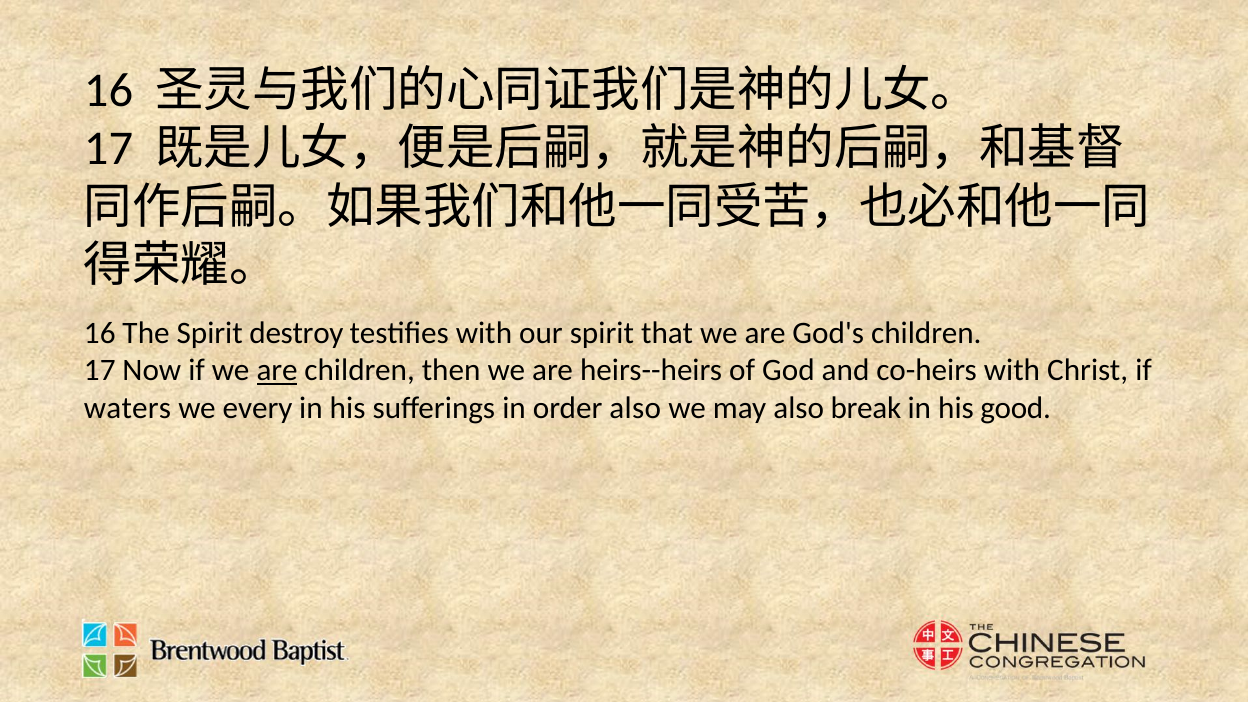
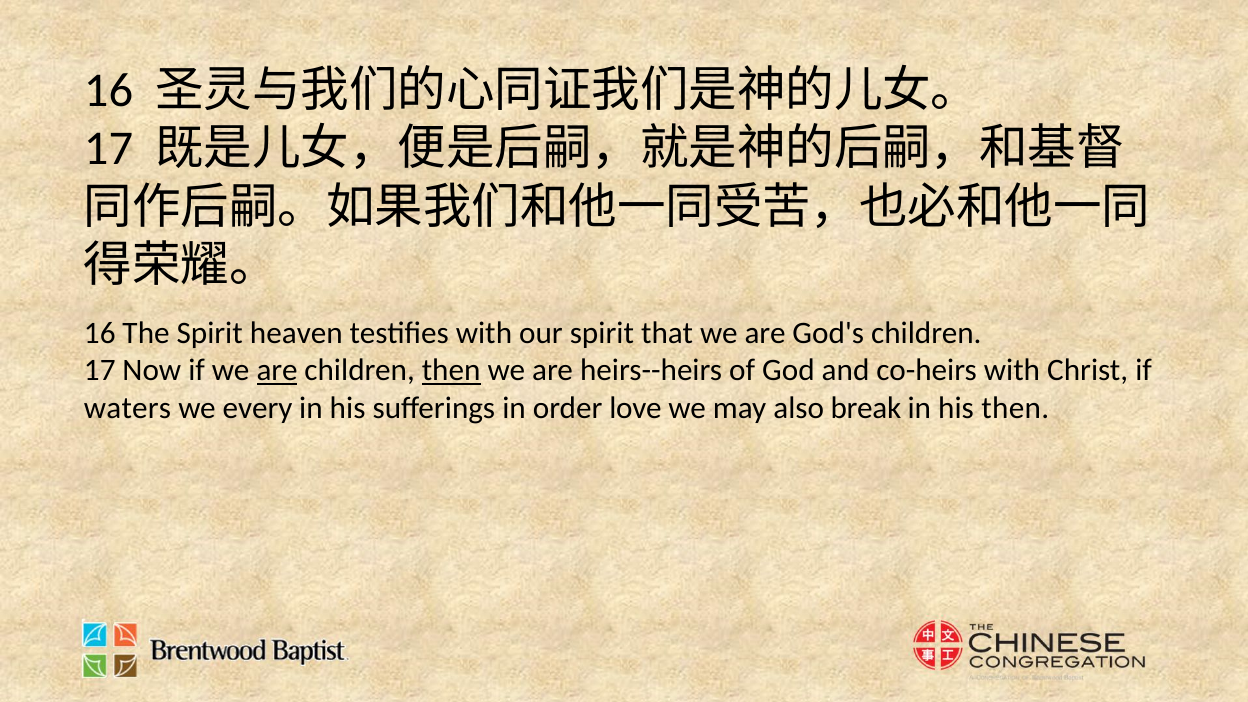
destroy: destroy -> heaven (296, 333)
then underline: none -> present (451, 370)
order also: also -> love (636, 408)
his good: good -> then (1015, 408)
